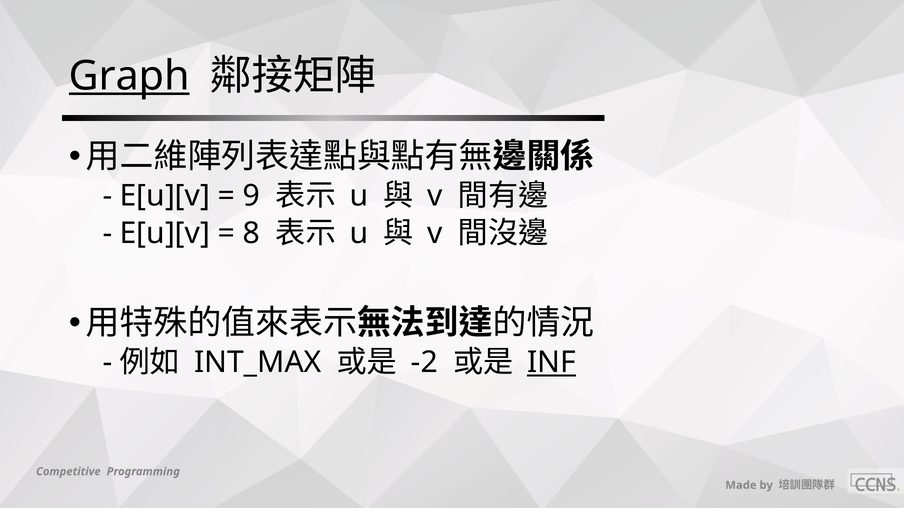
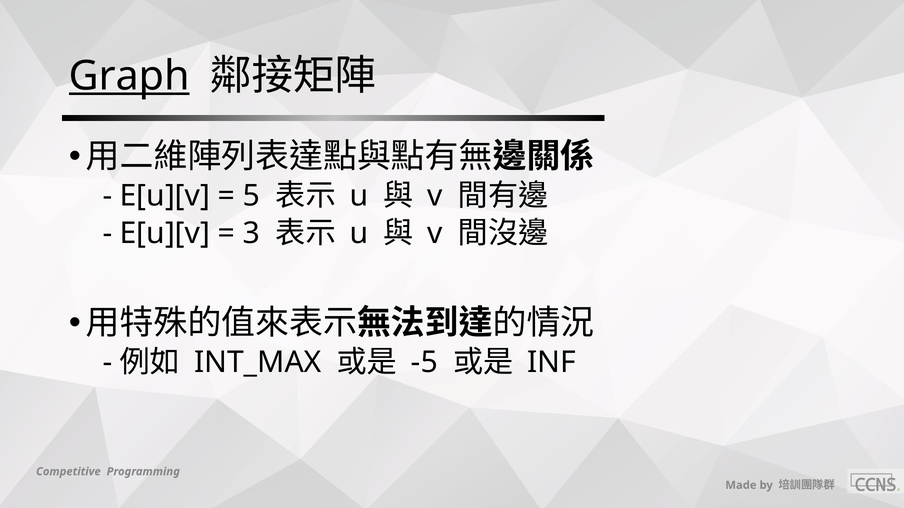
9: 9 -> 5 (252, 196)
8: 8 -> 3 (252, 233)
-2: -2 -> -5 (424, 363)
INF underline: present -> none (552, 363)
